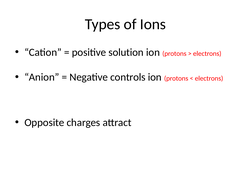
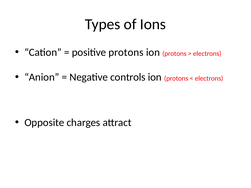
positive solution: solution -> protons (126, 52)
